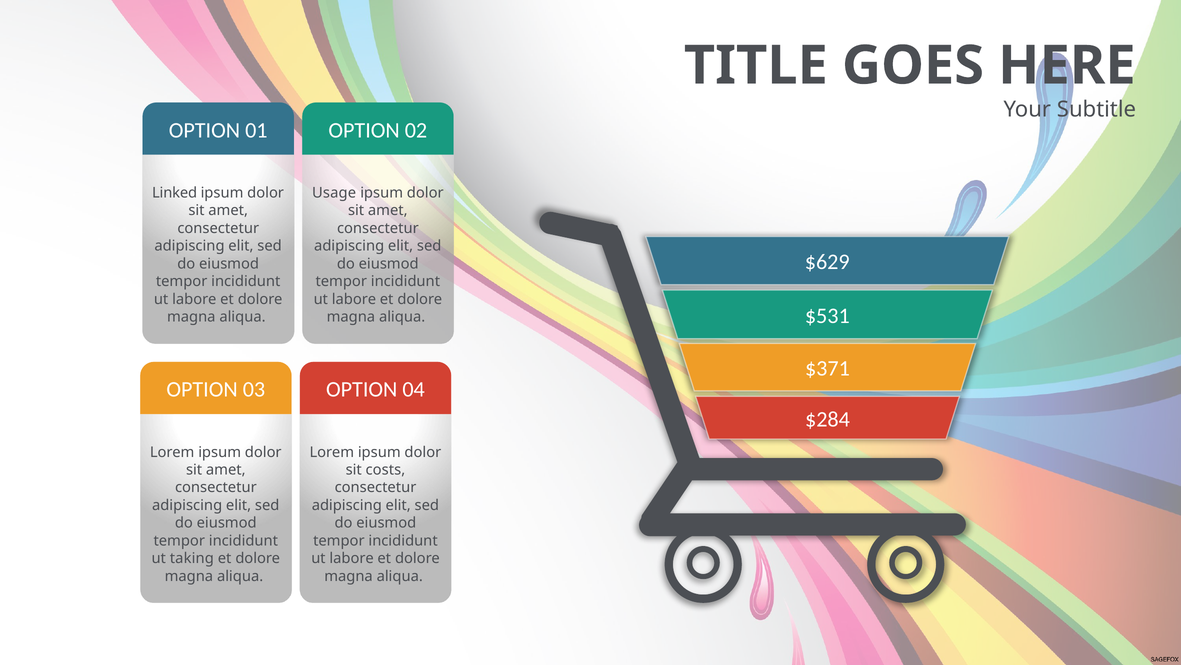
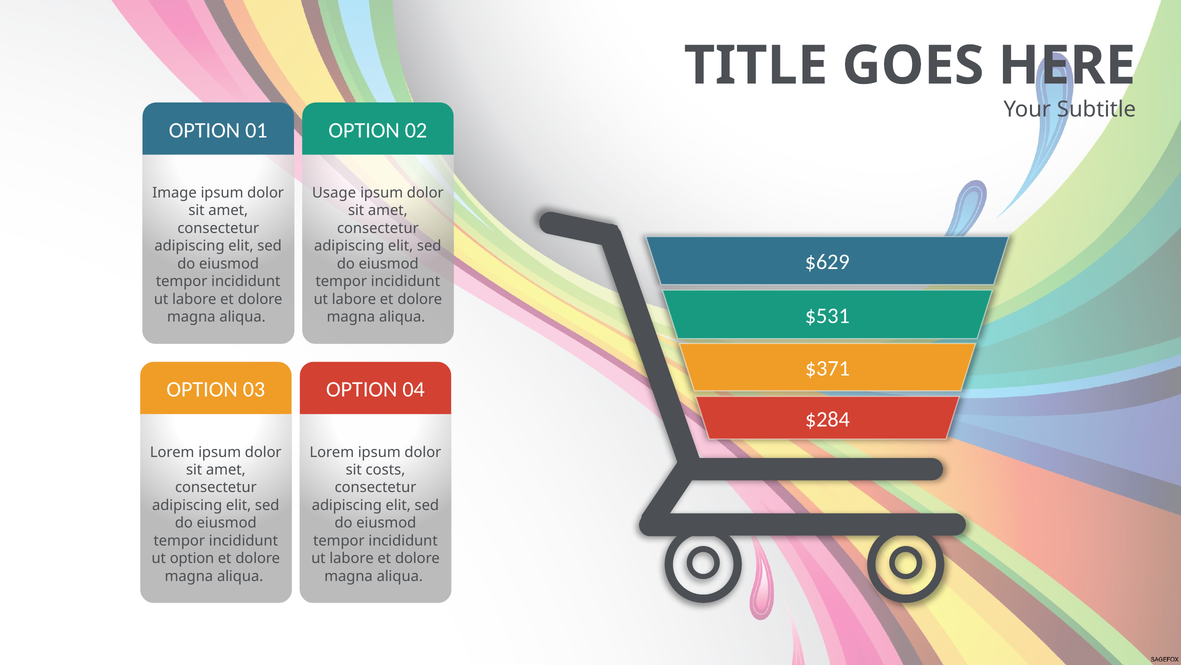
Linked: Linked -> Image (175, 193)
ut taking: taking -> option (192, 558)
